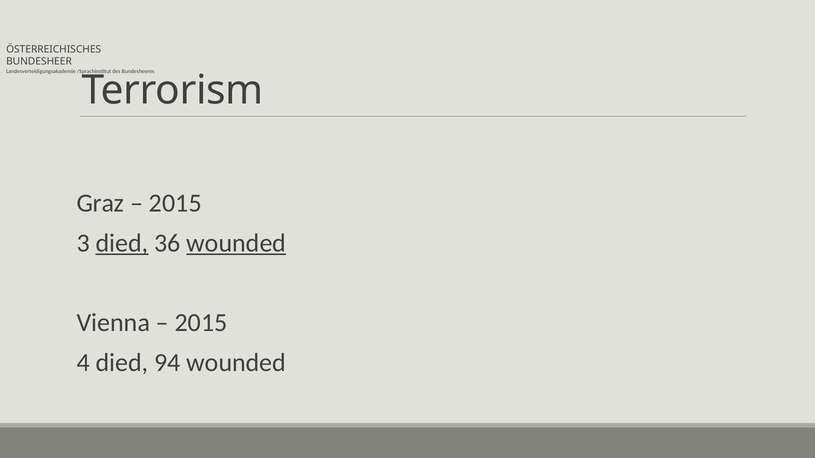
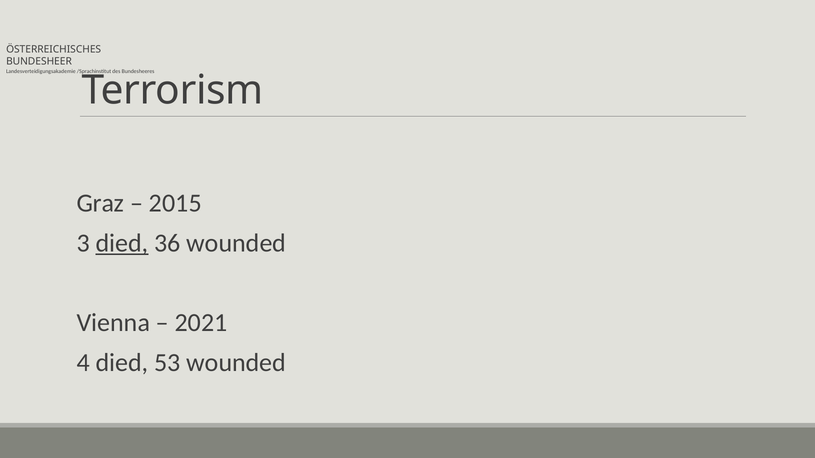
wounded underline: present -> none (236, 243)
2015: 2015 -> 2021 (201, 323)
94: 94 -> 53 (167, 363)
